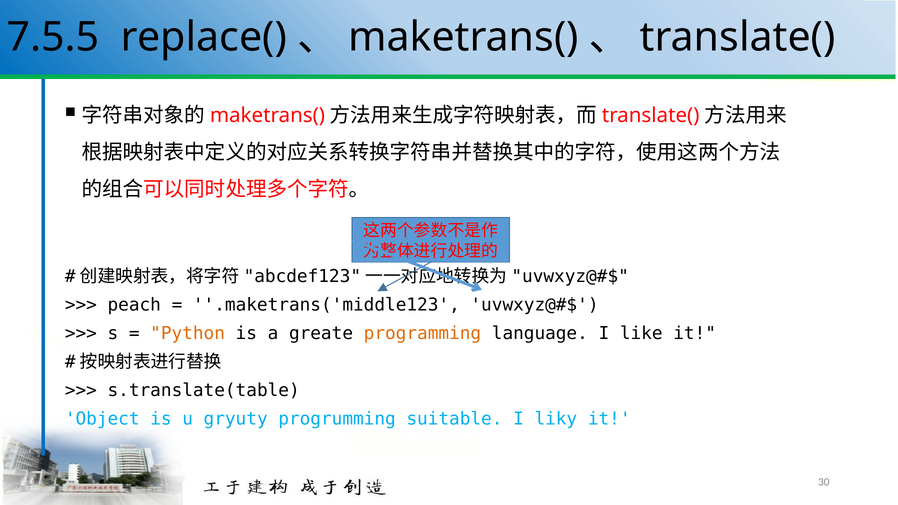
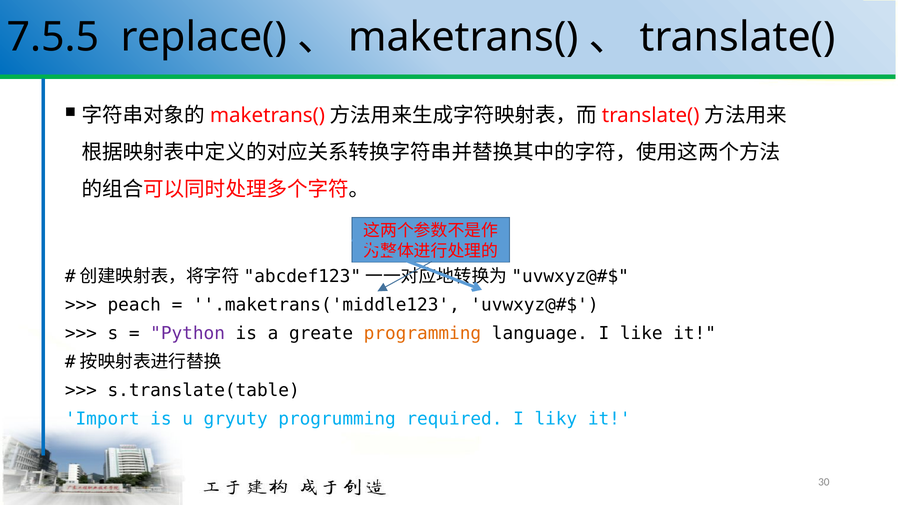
Python colour: orange -> purple (188, 333)
Object: Object -> Import (102, 419)
suitable: suitable -> required (454, 419)
